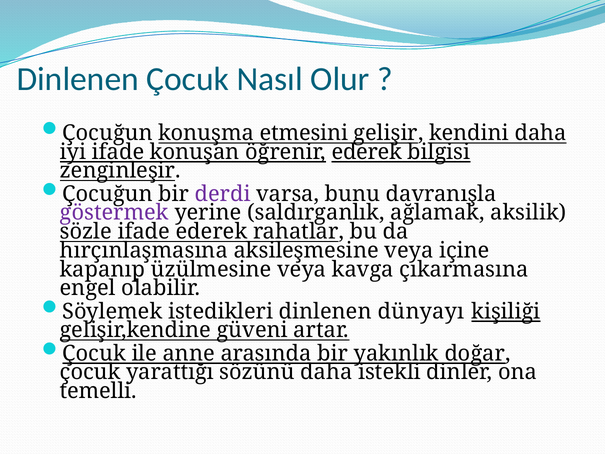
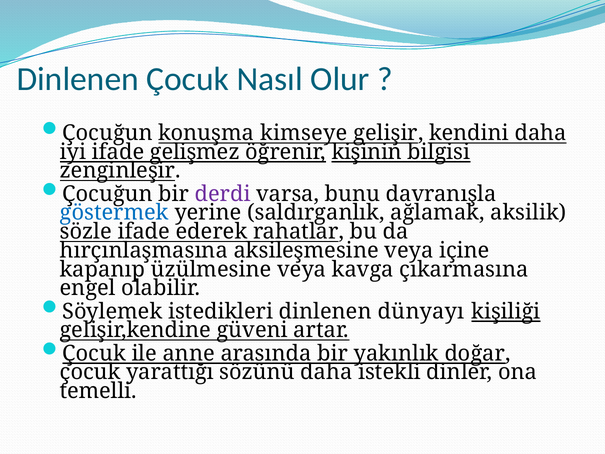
etmesini: etmesini -> kimseye (304, 133)
konuşan: konuşan -> gelişmez (195, 152)
öğrenir ederek: ederek -> kişinin (367, 152)
göstermek colour: purple -> blue (114, 213)
